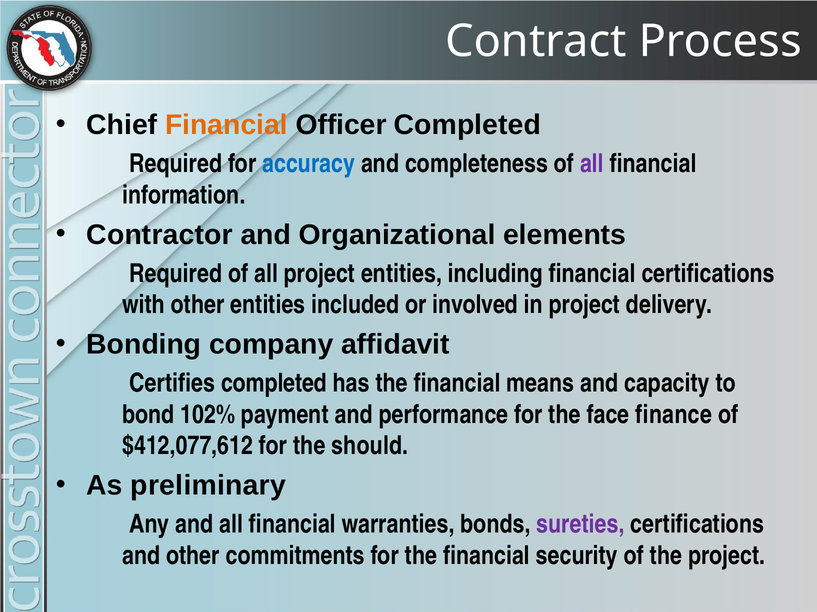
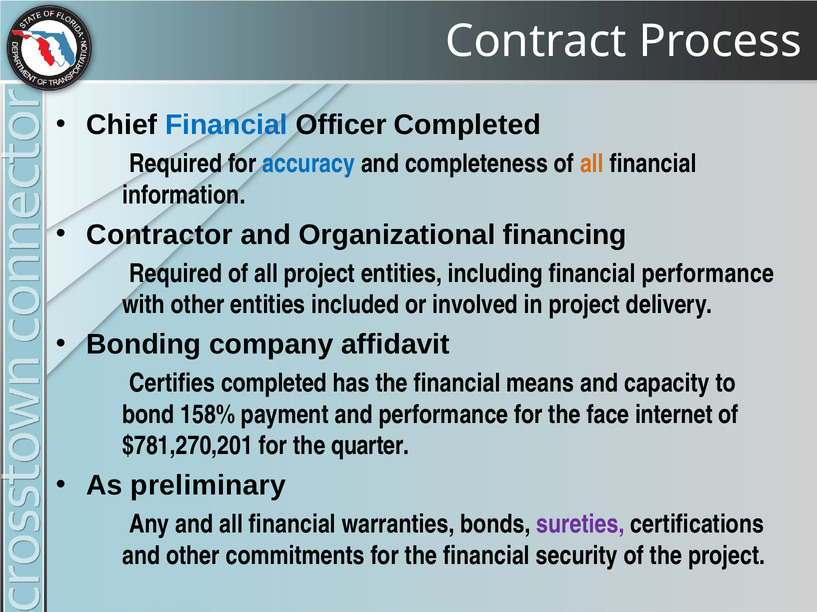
Financial colour: orange -> blue (226, 125)
all colour: purple -> orange (592, 164)
elements: elements -> financing (565, 235)
financial certifications: certifications -> performance (708, 274)
102%: 102% -> 158% (208, 415)
finance: finance -> internet (674, 415)
$412,077,612: $412,077,612 -> $781,270,201 (188, 446)
should: should -> quarter (370, 446)
